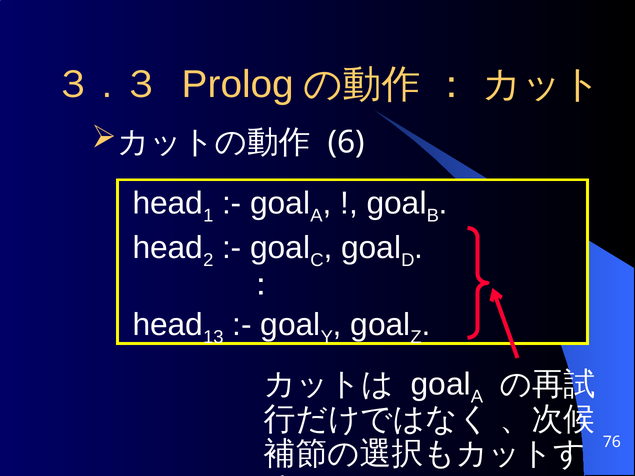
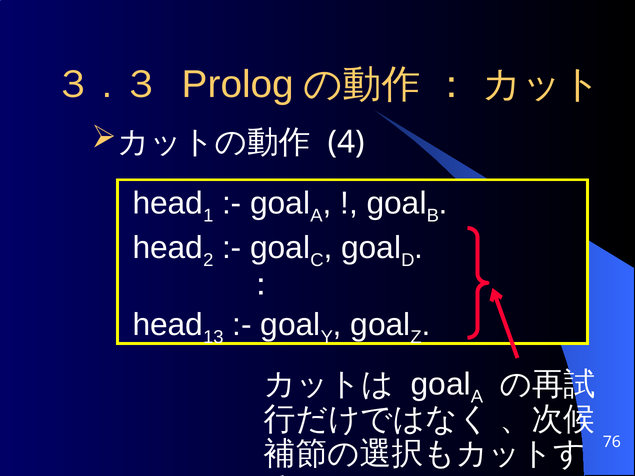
6: 6 -> 4 (346, 143)
